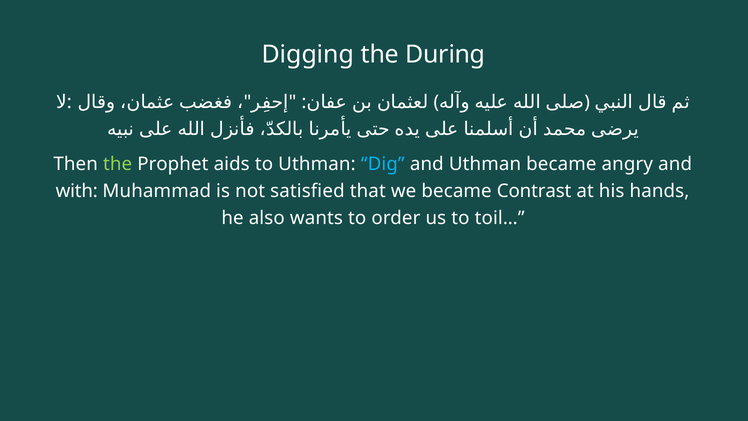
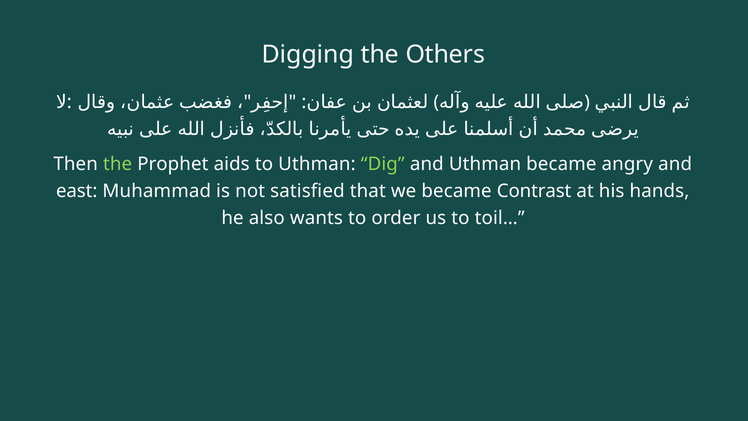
During: During -> Others (445, 55)
Dig colour: light blue -> light green (383, 164)
with: with -> east (77, 191)
